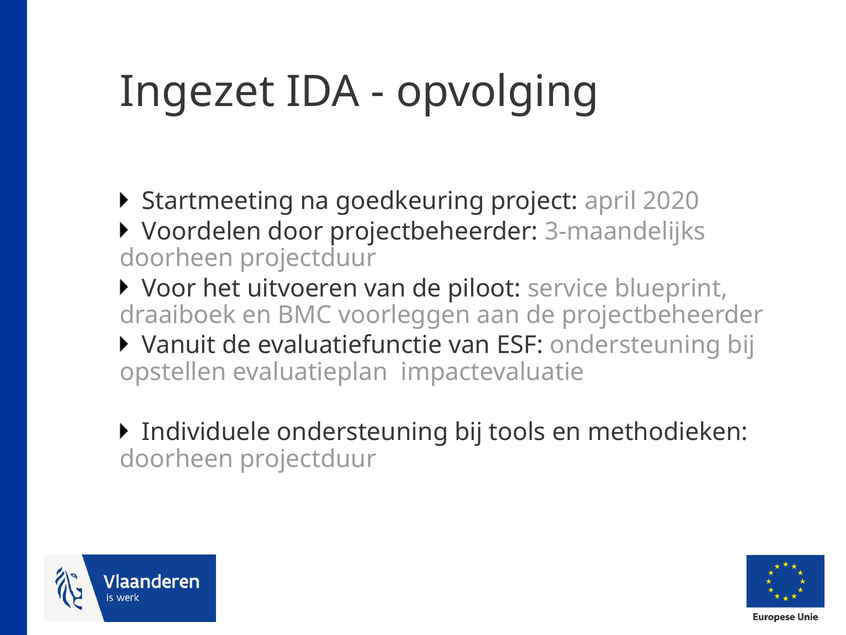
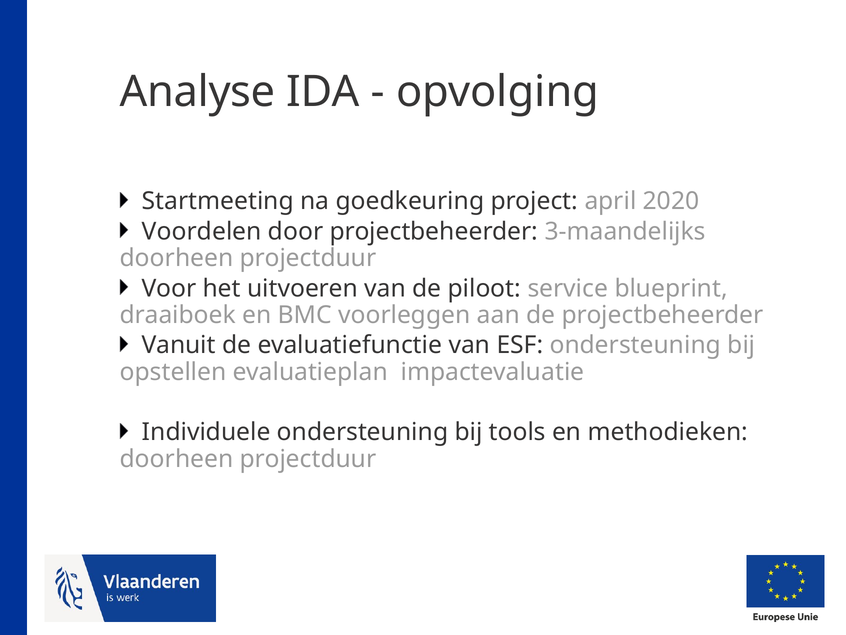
Ingezet: Ingezet -> Analyse (198, 92)
